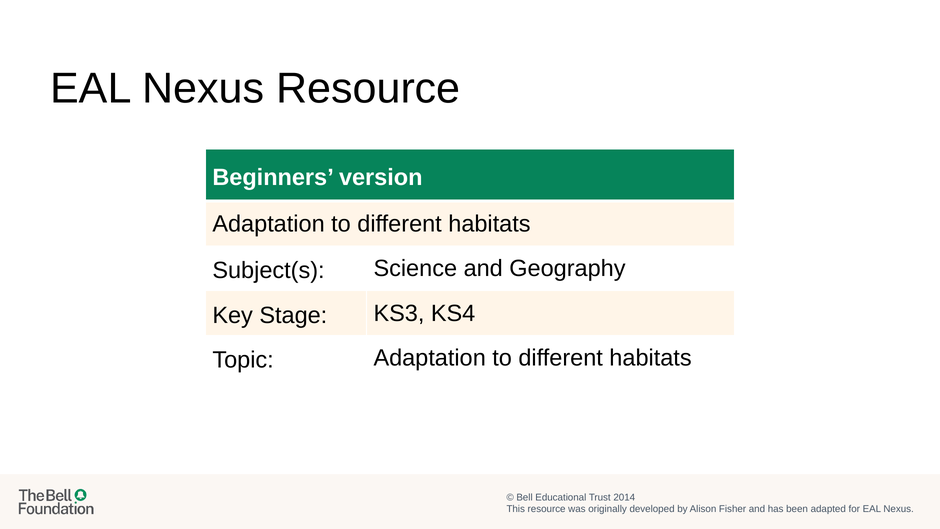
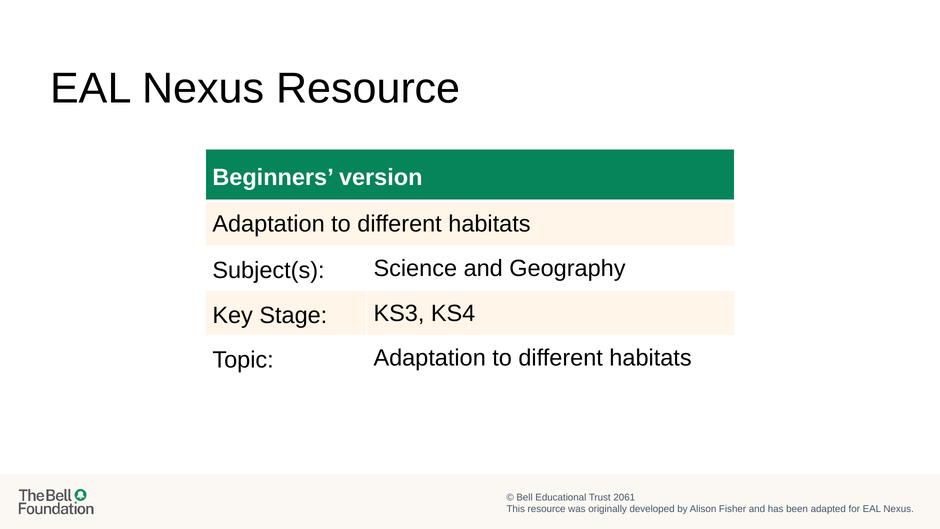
2014: 2014 -> 2061 (624, 497)
